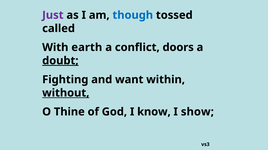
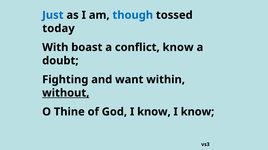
Just colour: purple -> blue (53, 15)
called: called -> today (59, 29)
earth: earth -> boast (87, 48)
conflict doors: doors -> know (178, 48)
doubt underline: present -> none (60, 61)
show: show -> know (197, 112)
